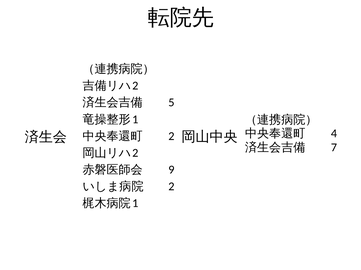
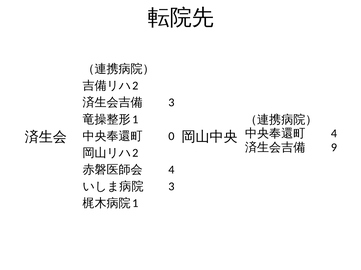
5: 5 -> 3 (171, 103)
2: 2 -> 0 (171, 136)
7: 7 -> 9 (334, 148)
9: 9 -> 4 (171, 170)
2: 2 -> 3 (171, 187)
